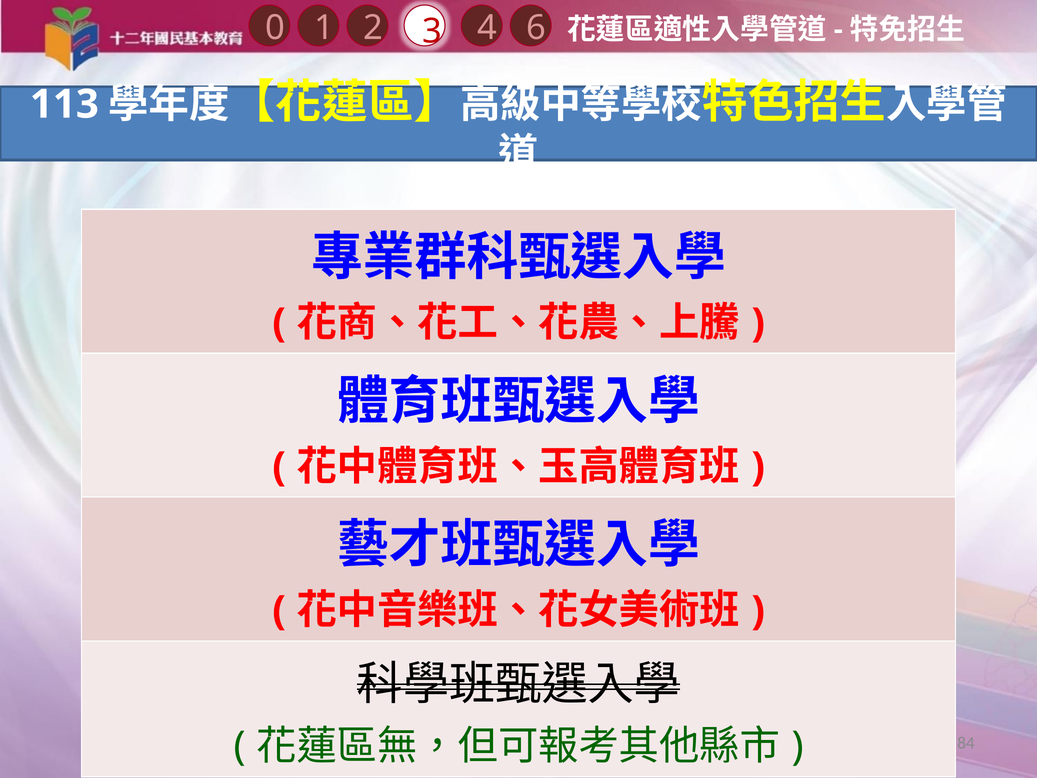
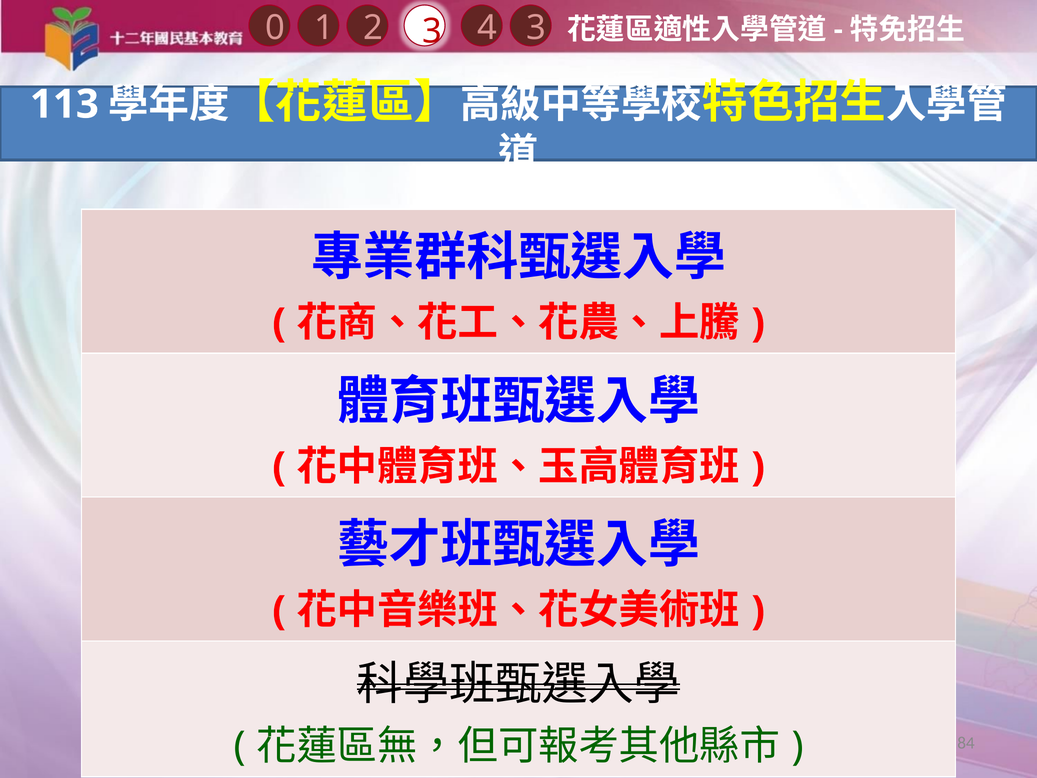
4 6: 6 -> 3 (536, 28)
